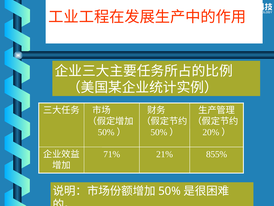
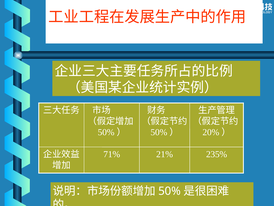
855%: 855% -> 235% (217, 154)
